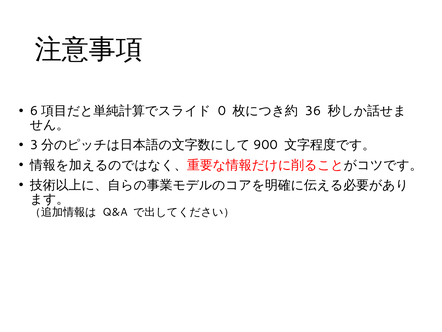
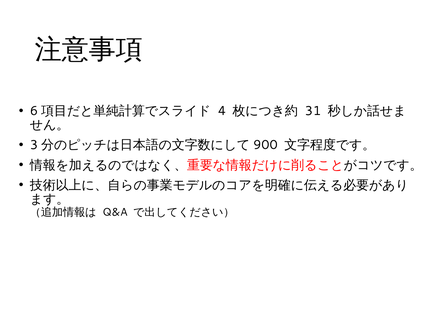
0: 0 -> 4 (222, 111)
36: 36 -> 31 (313, 111)
